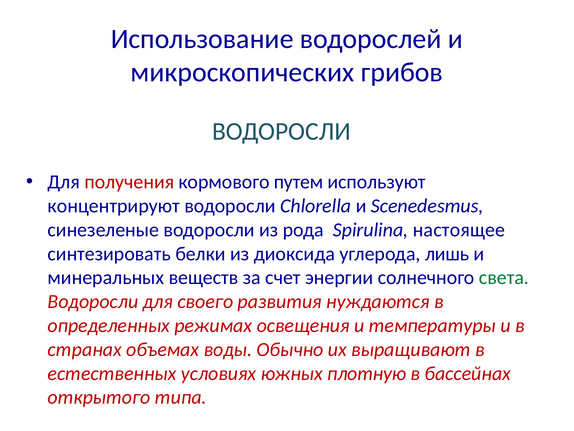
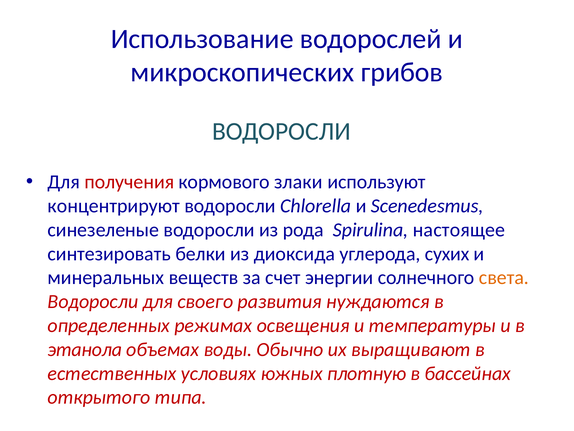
путем: путем -> злаки (298, 182)
лишь: лишь -> сухих (447, 253)
света colour: green -> orange (504, 277)
странах: странах -> этанола (85, 349)
